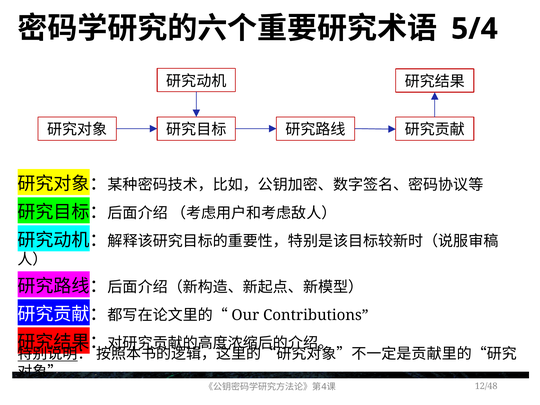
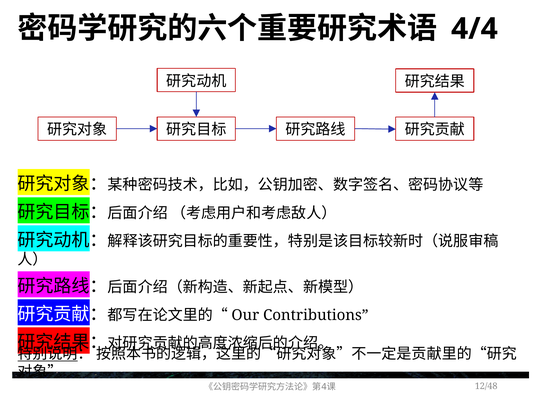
5/4: 5/4 -> 4/4 (474, 29)
